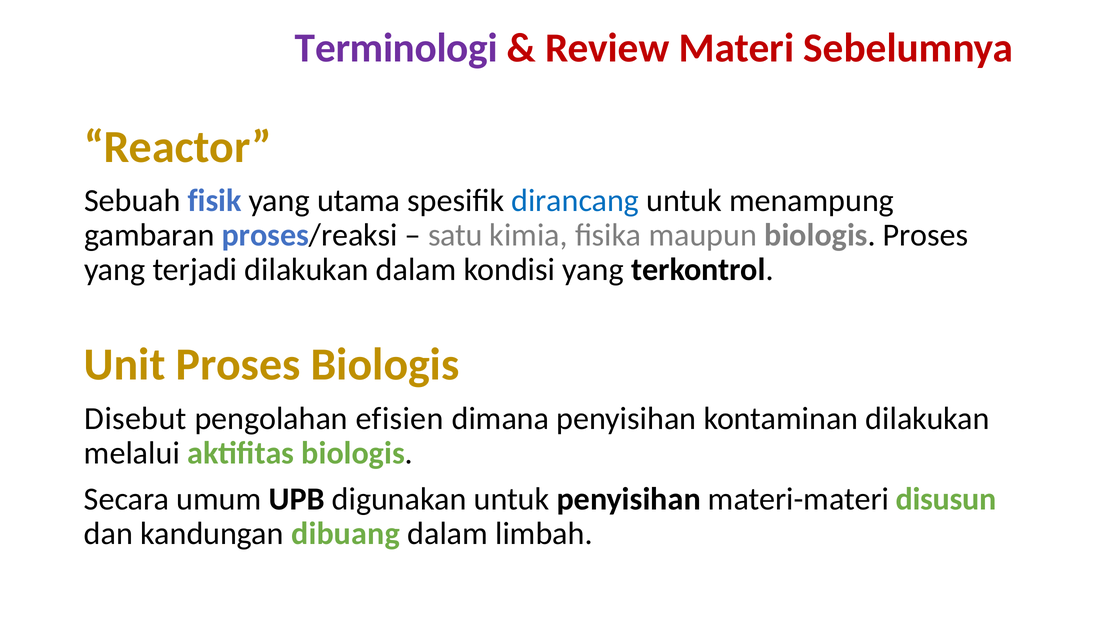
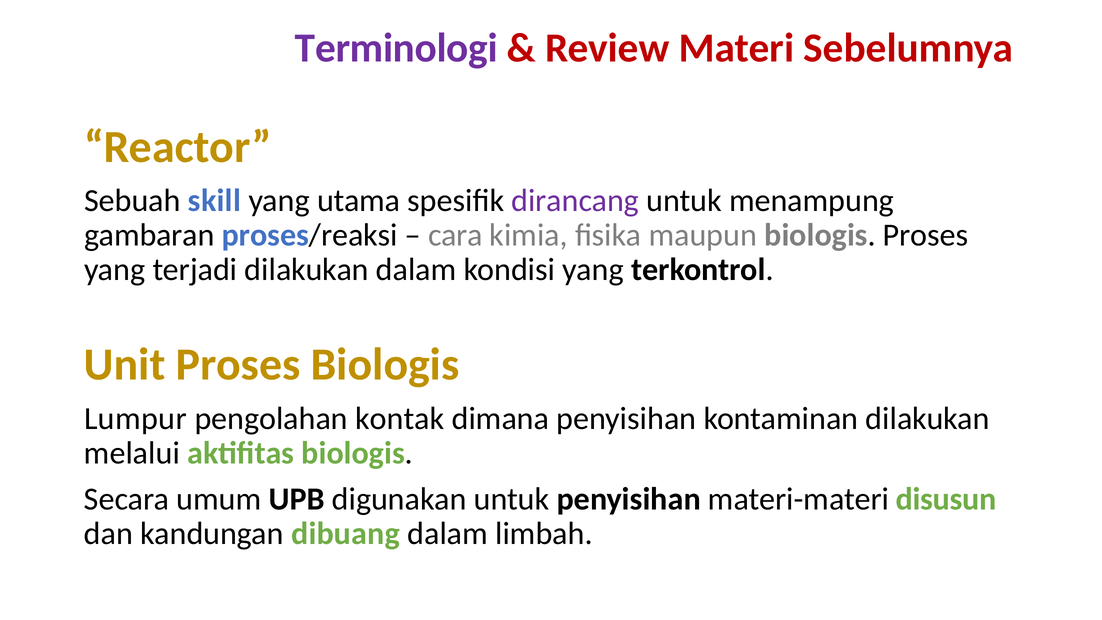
fisik: fisik -> skill (214, 201)
dirancang colour: blue -> purple (575, 201)
satu: satu -> cara (455, 235)
Disebut: Disebut -> Lumpur (135, 418)
efisien: efisien -> kontak (400, 418)
